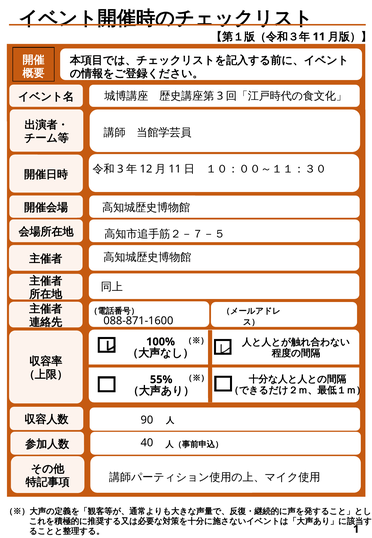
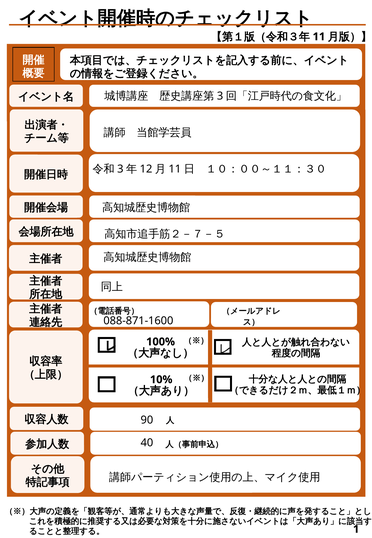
55%: 55% -> 10% (161, 379)
